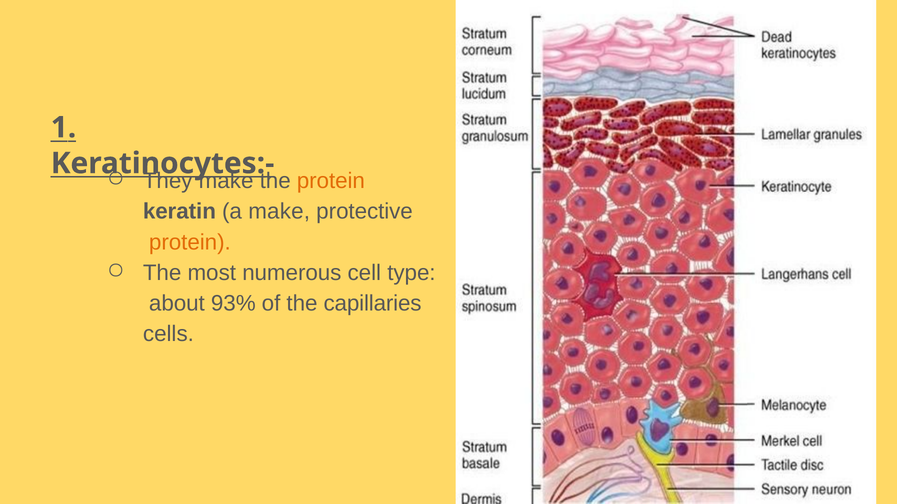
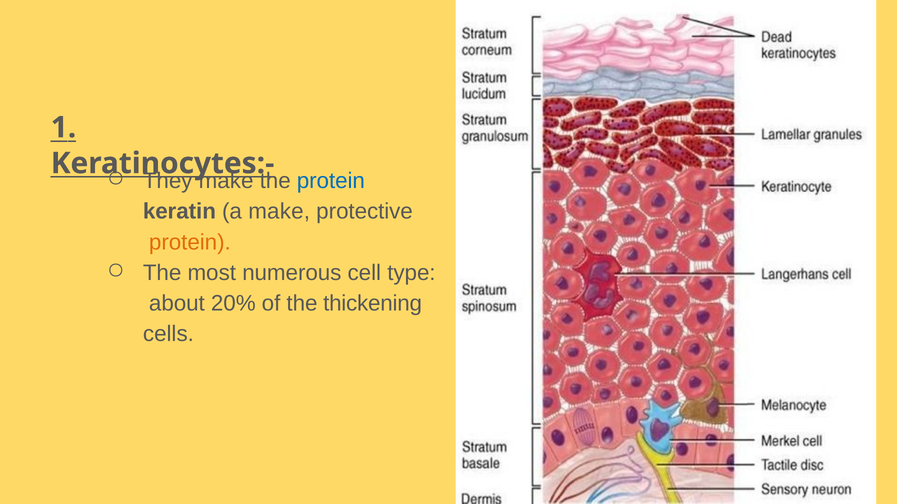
protein colour: orange -> blue (331, 181)
93%: 93% -> 20% (233, 304)
capillaries: capillaries -> thickening (373, 304)
